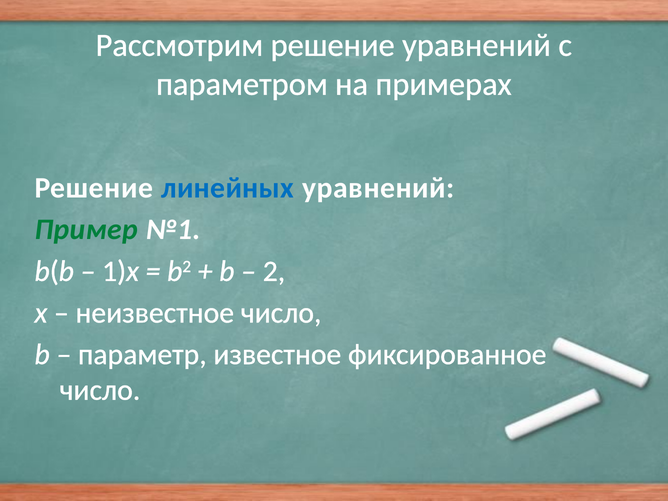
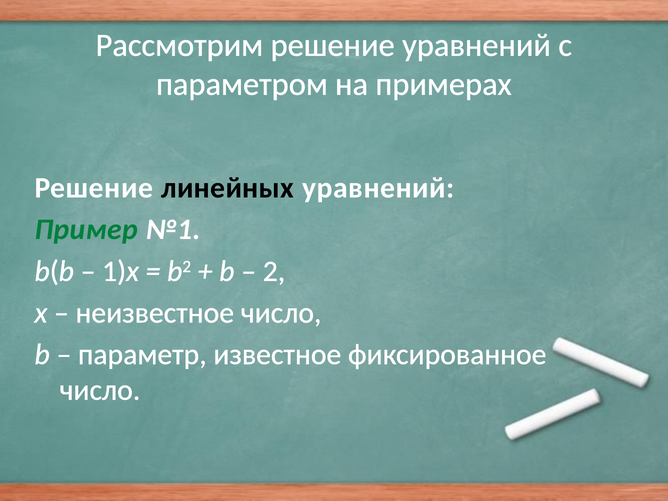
линейных colour: blue -> black (228, 188)
